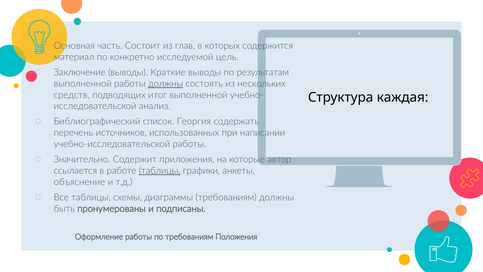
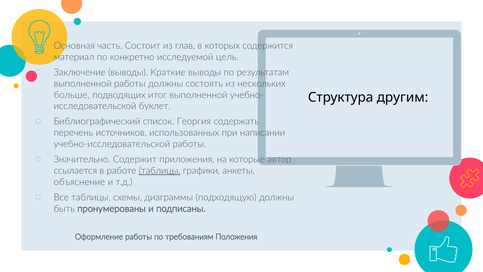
должны underline: present -> none (166, 84)
средств: средств -> больше (72, 95)
каждая: каждая -> другим (403, 97)
анализ: анализ -> буклет (155, 106)
диаграммы требованиям: требованиям -> подходящую (226, 197)
